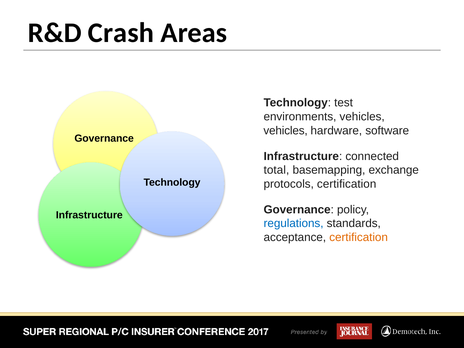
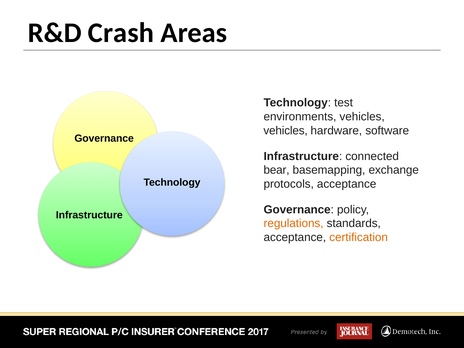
total: total -> bear (277, 170)
protocols certification: certification -> acceptance (347, 184)
regulations colour: blue -> orange (294, 223)
